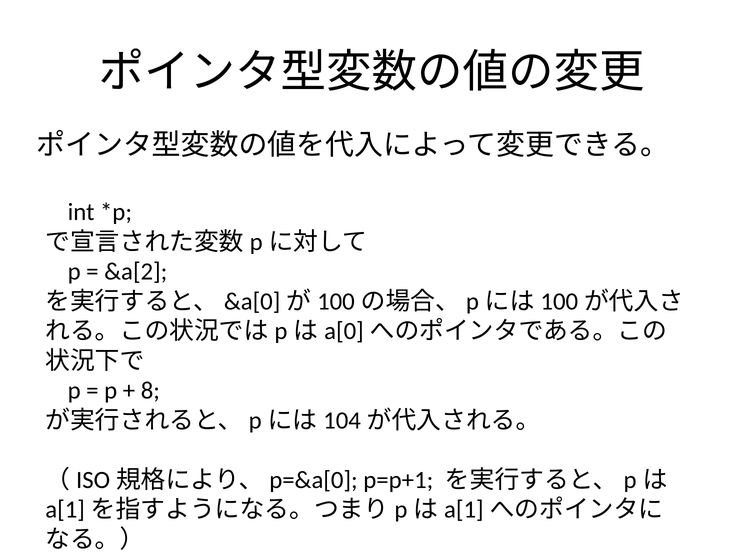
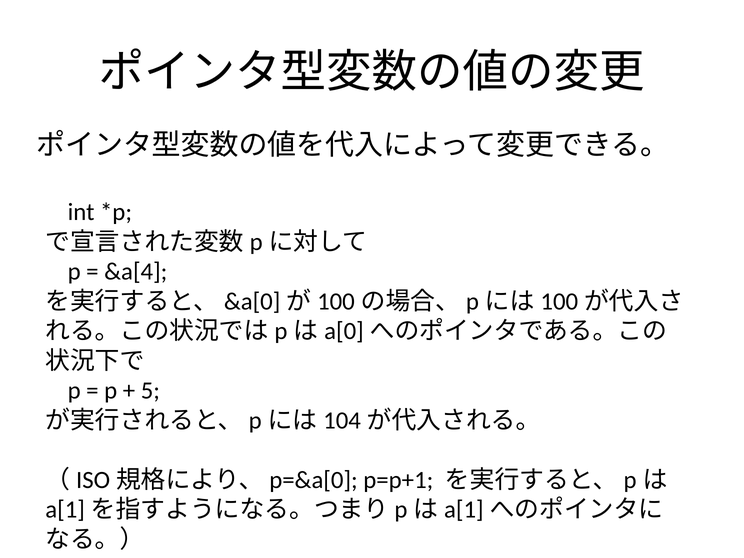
&a[2: &a[2 -> &a[4 (136, 272)
8: 8 -> 5 (150, 391)
